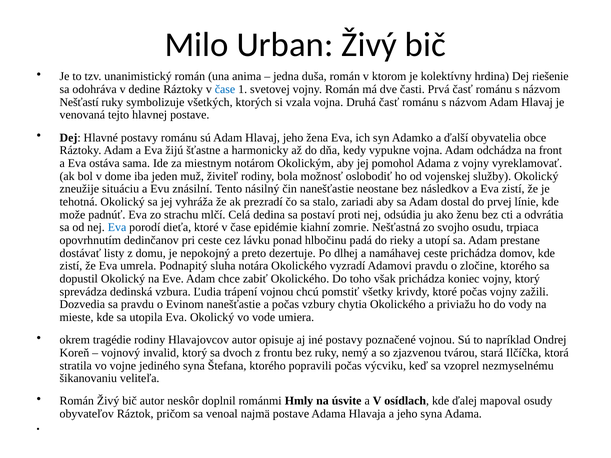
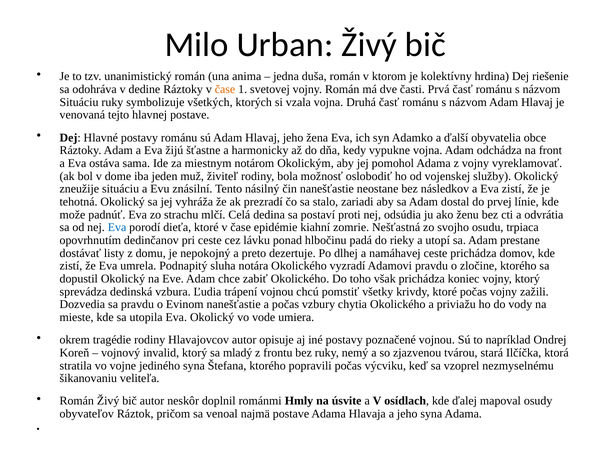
čase colour: blue -> orange (225, 89)
Nešťastí: Nešťastí -> Situáciu (79, 102)
dvoch: dvoch -> mladý (238, 353)
